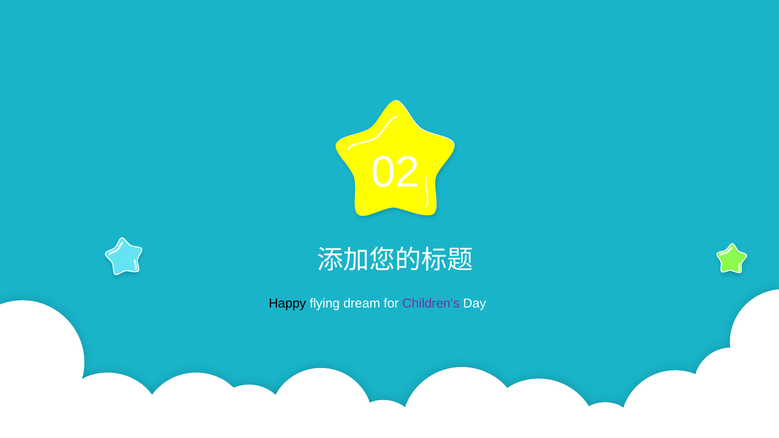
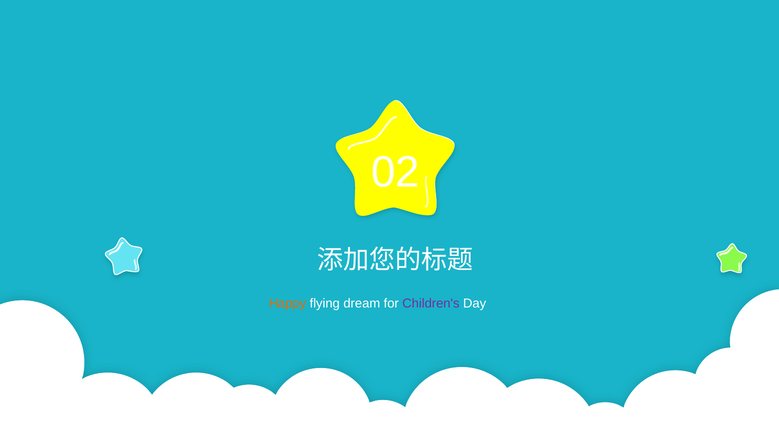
Happy colour: black -> orange (287, 304)
